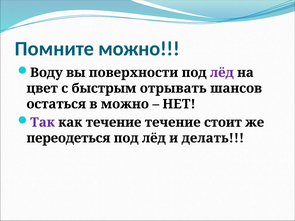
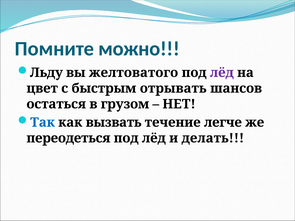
Воду: Воду -> Льду (46, 73)
поверхности: поверхности -> желтоватого (134, 73)
в можно: можно -> грузом (125, 104)
Так colour: purple -> blue (42, 123)
как течение: течение -> вызвать (114, 123)
стоит: стоит -> легче (223, 123)
